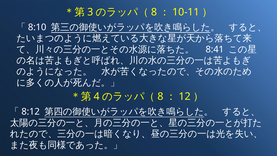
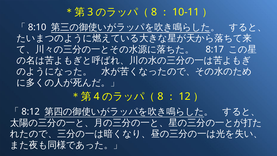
8:41: 8:41 -> 8:17 (215, 49)
